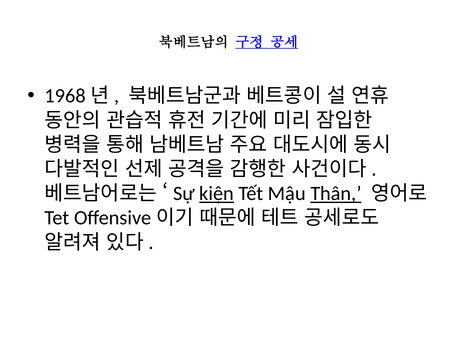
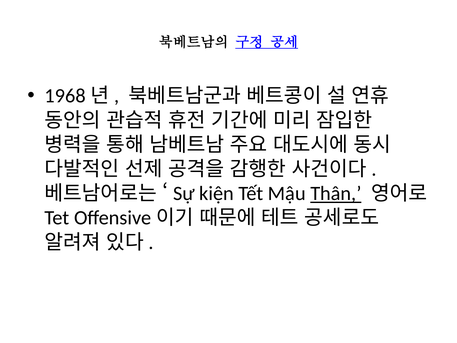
kiện underline: present -> none (217, 193)
